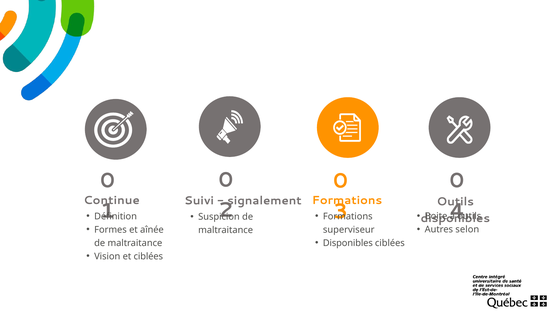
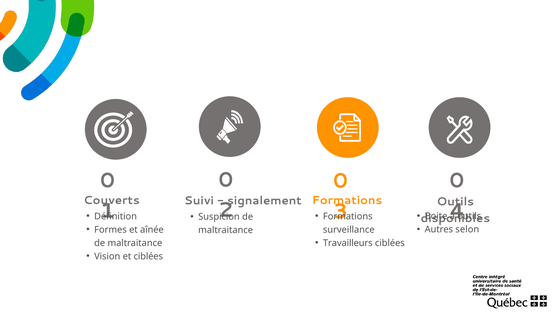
Continue: Continue -> Couverts (112, 200)
superviseur: superviseur -> surveillance (349, 230)
Disponibles: Disponibles -> Travailleurs (348, 243)
